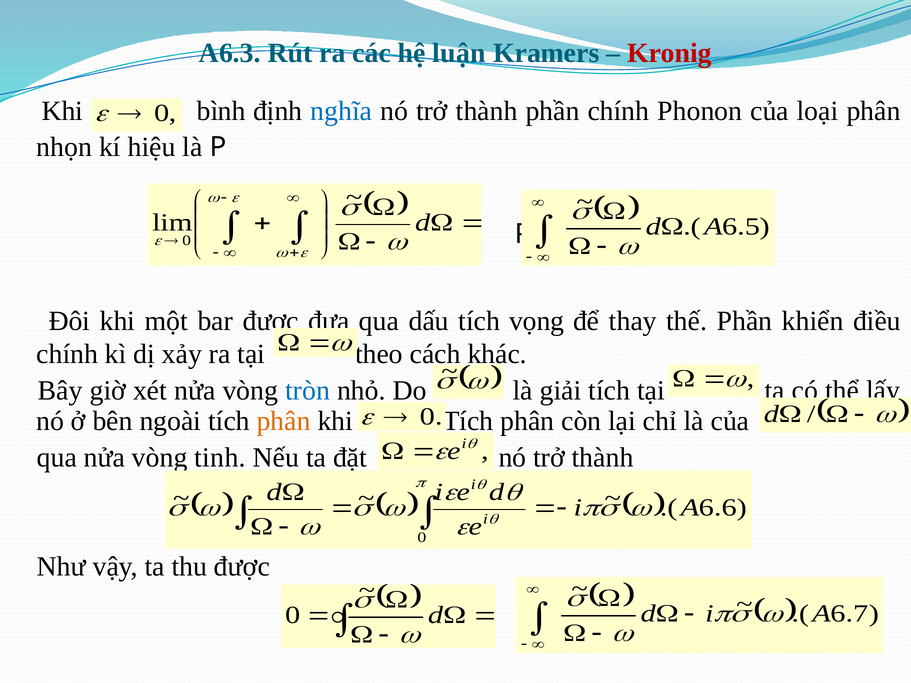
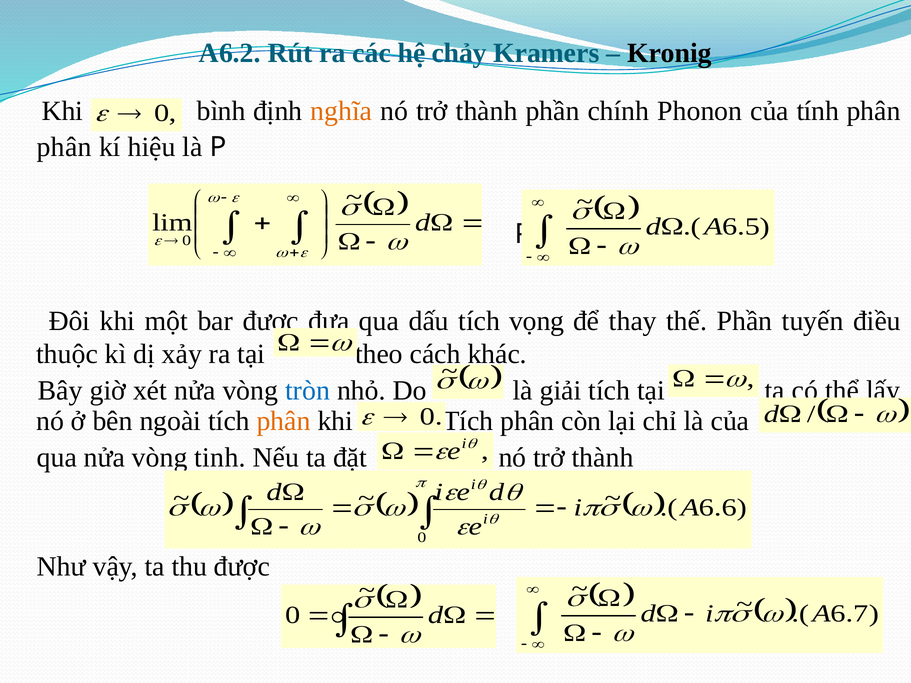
A6.3: A6.3 -> A6.2 (230, 53)
luận: luận -> chảy (459, 53)
Kronig colour: red -> black (669, 53)
nghĩa colour: blue -> orange (341, 111)
loại: loại -> tính (818, 111)
nhọn: nhọn -> phân (64, 147)
khiển: khiển -> tuyến (813, 321)
chính: chính -> thuộc (67, 354)
